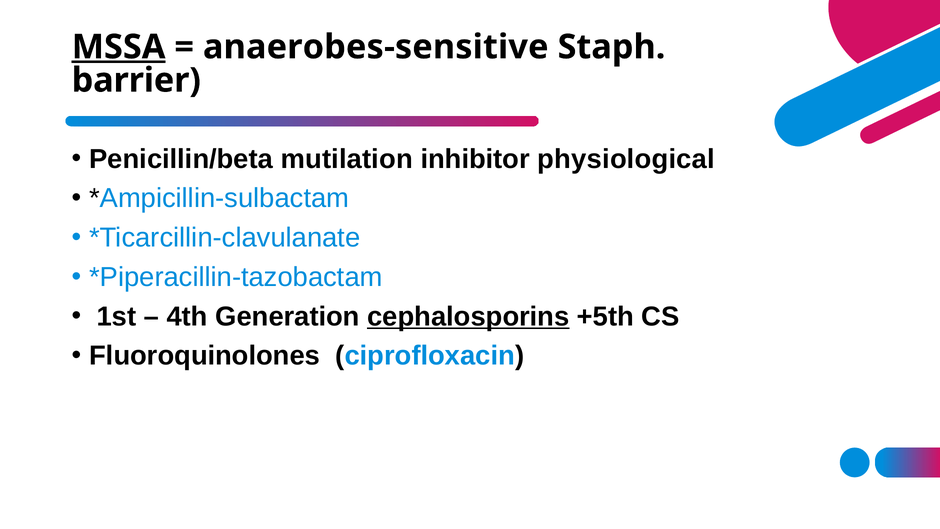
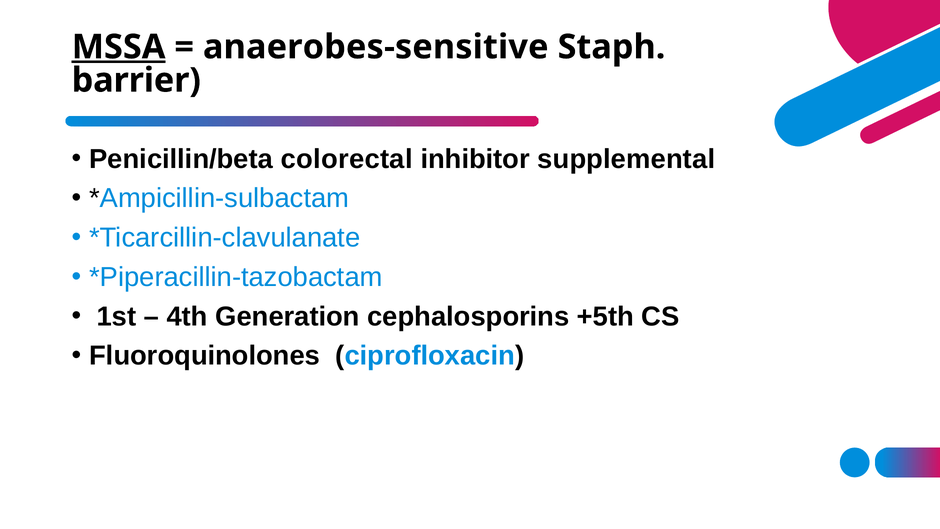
mutilation: mutilation -> colorectal (347, 159)
physiological: physiological -> supplemental (626, 159)
cephalosporins underline: present -> none (468, 316)
